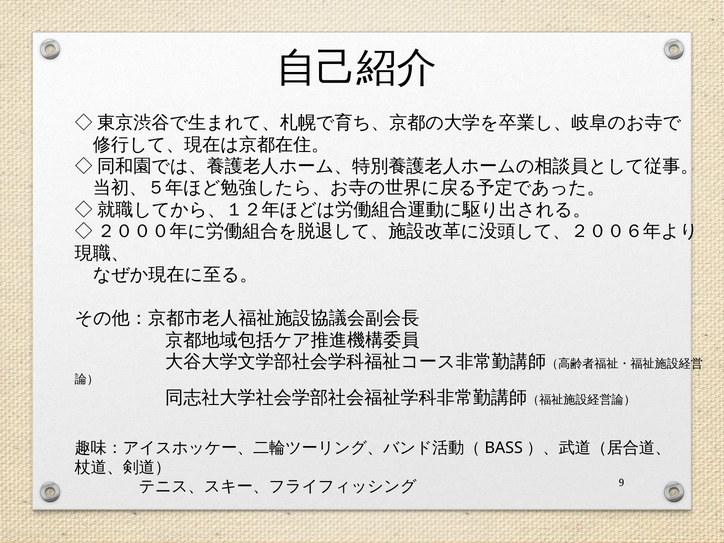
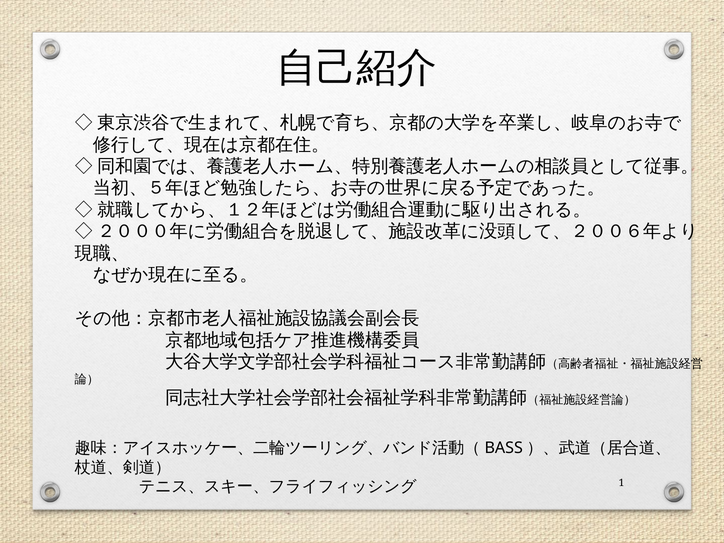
9: 9 -> 1 (622, 483)
